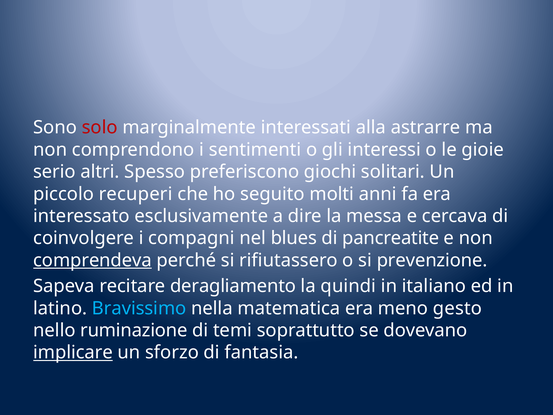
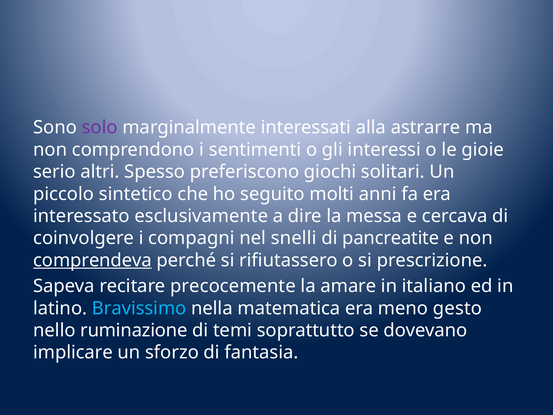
solo colour: red -> purple (100, 127)
recuperi: recuperi -> sintetico (136, 194)
blues: blues -> snelli (294, 238)
prevenzione: prevenzione -> prescrizione (432, 260)
deragliamento: deragliamento -> precocemente (233, 286)
quindi: quindi -> amare (348, 286)
implicare underline: present -> none (73, 352)
